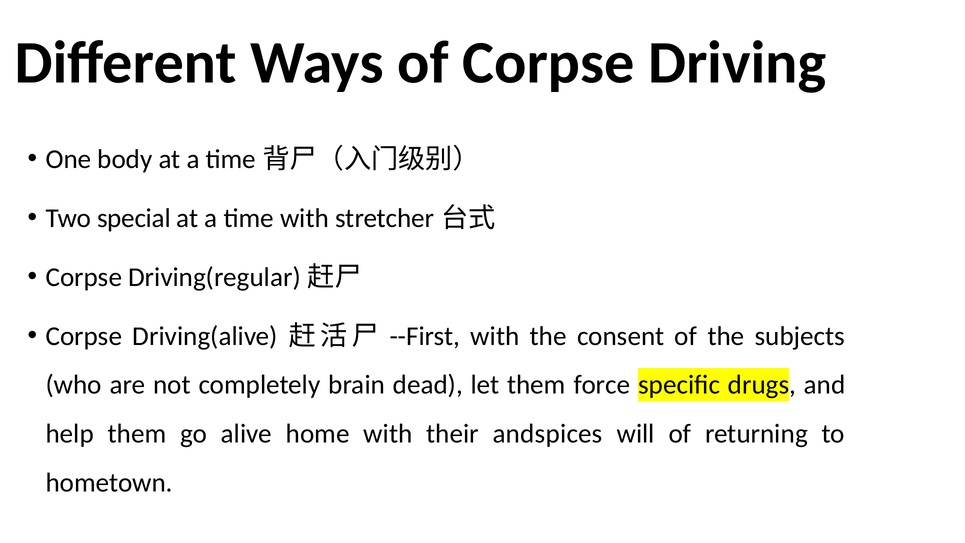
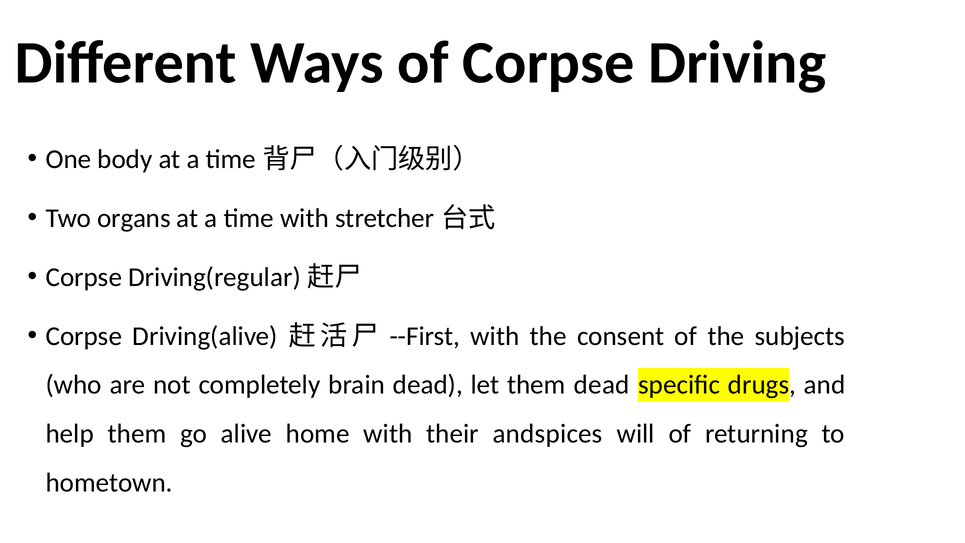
special: special -> organs (134, 218)
them force: force -> dead (602, 385)
